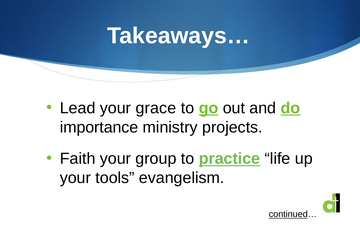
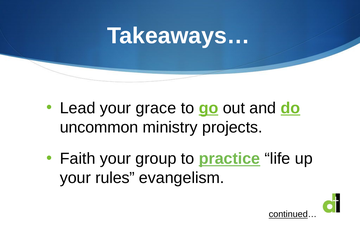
importance: importance -> uncommon (99, 127)
tools: tools -> rules (115, 178)
